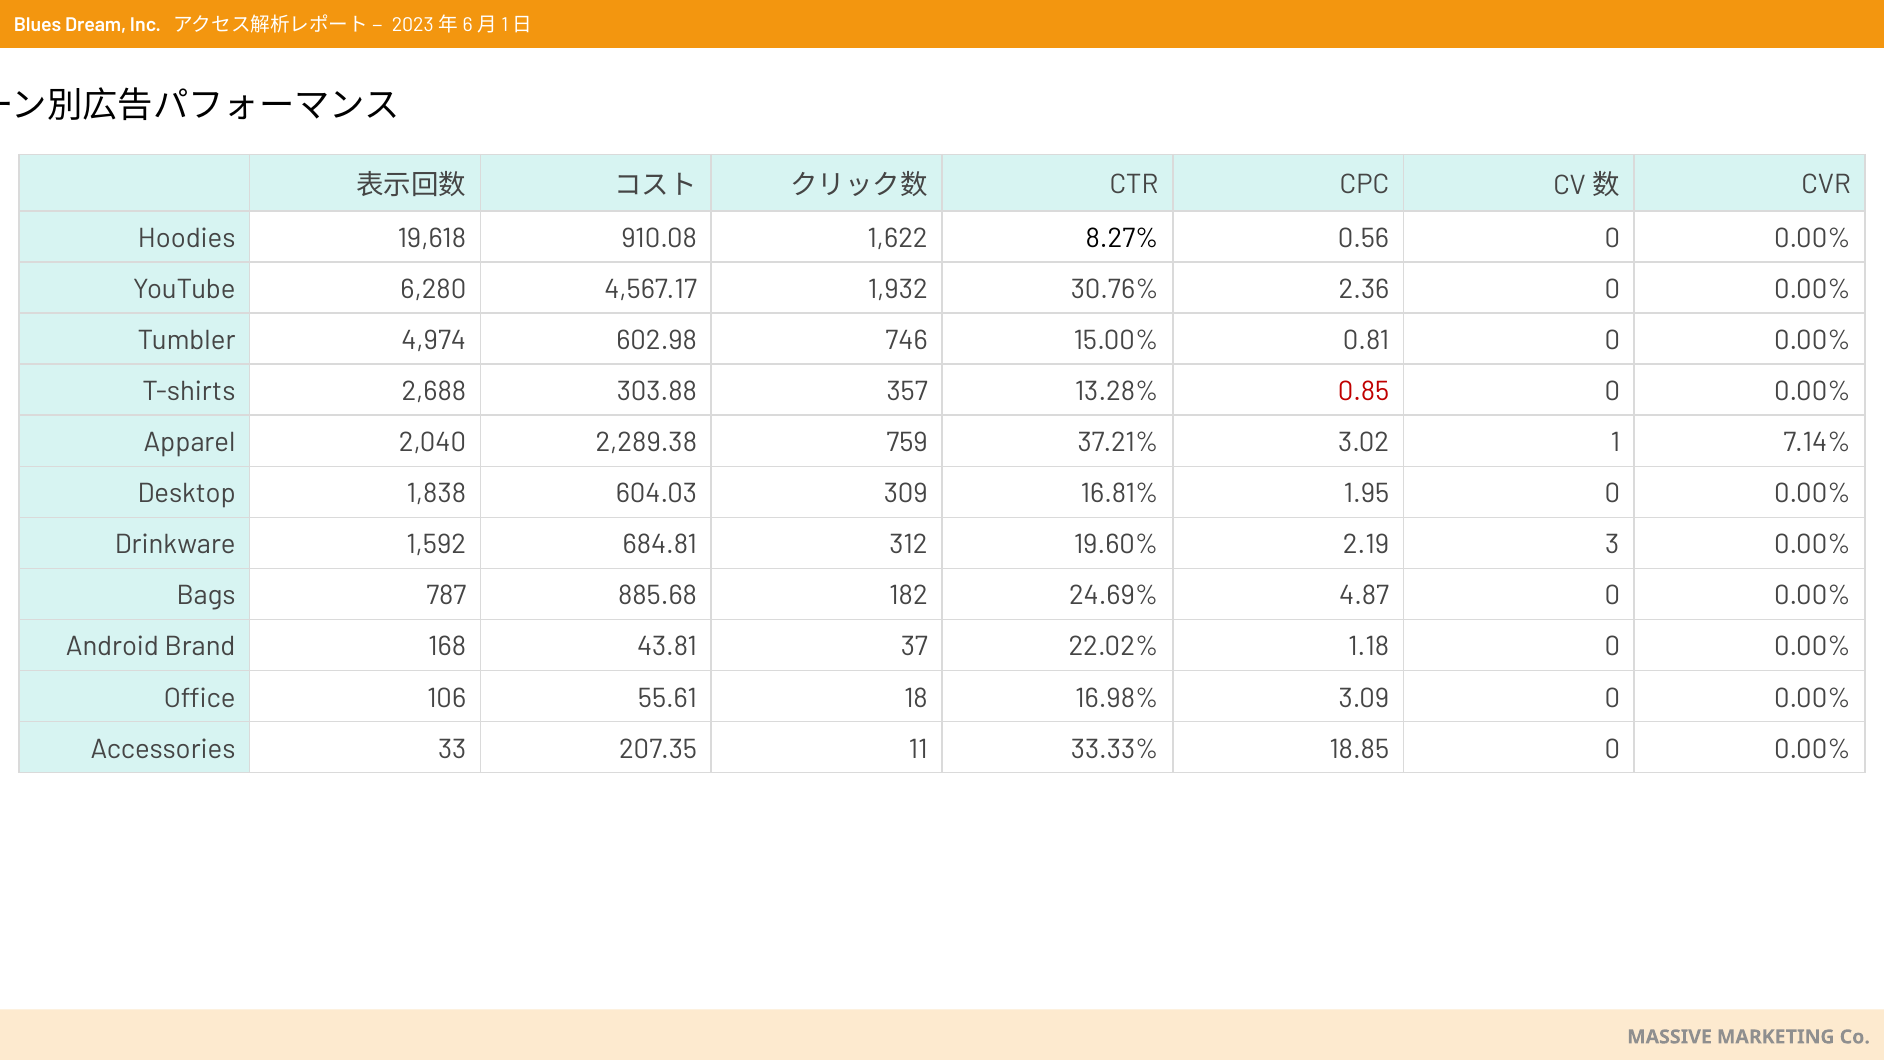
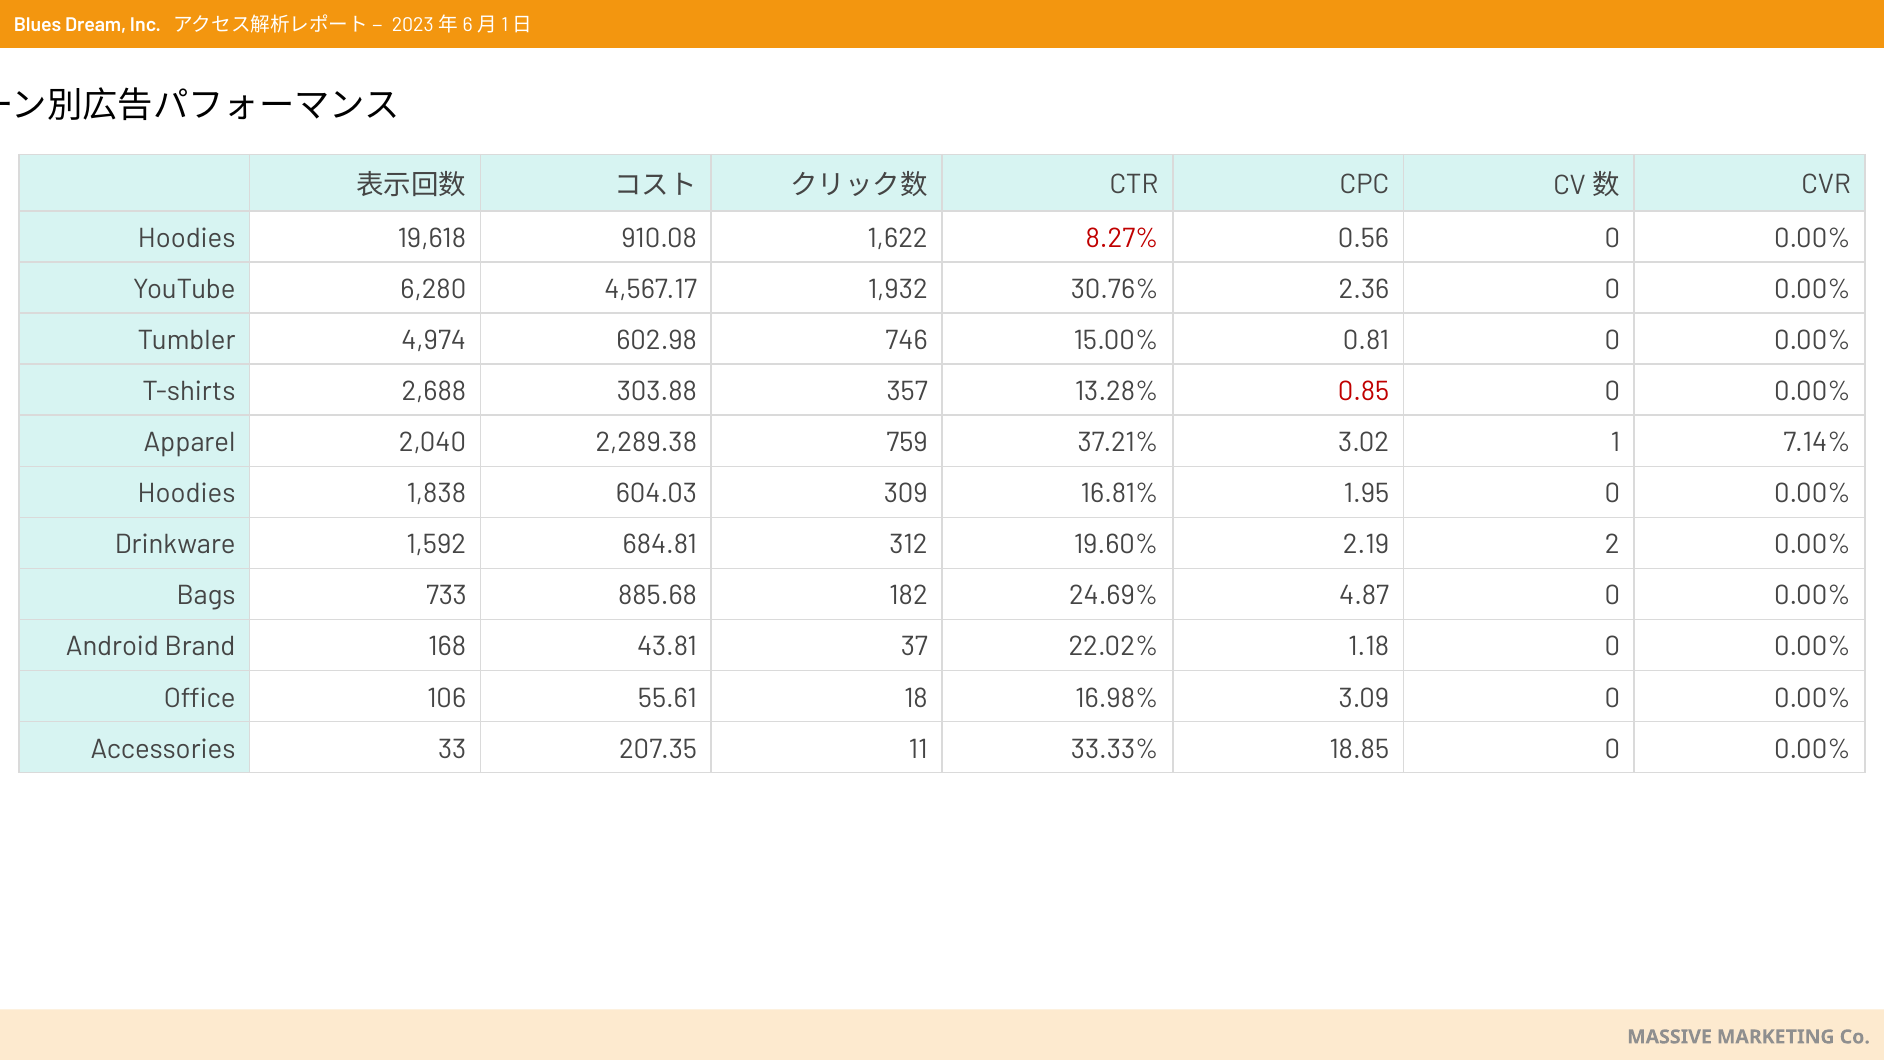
8.27% colour: black -> red (1122, 239)
Desktop: Desktop -> Hoodies (187, 494)
3: 3 -> 2 (1612, 545)
787: 787 -> 733 (446, 596)
